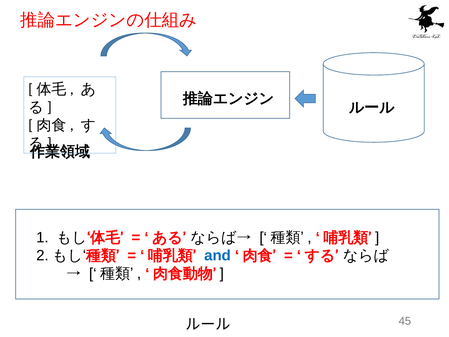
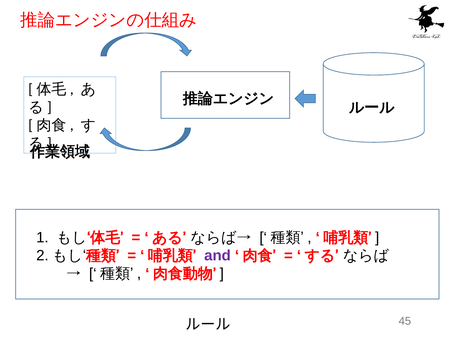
and colour: blue -> purple (218, 255)
